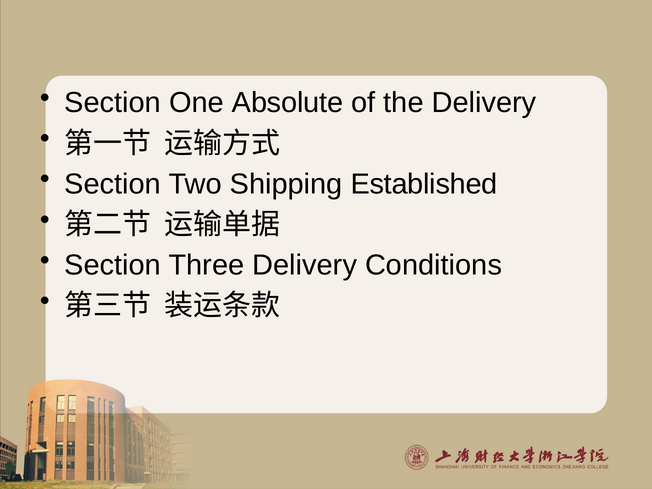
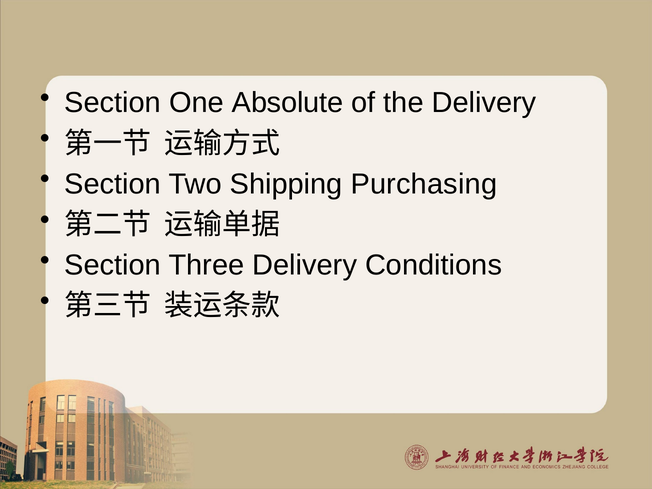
Established: Established -> Purchasing (424, 184)
